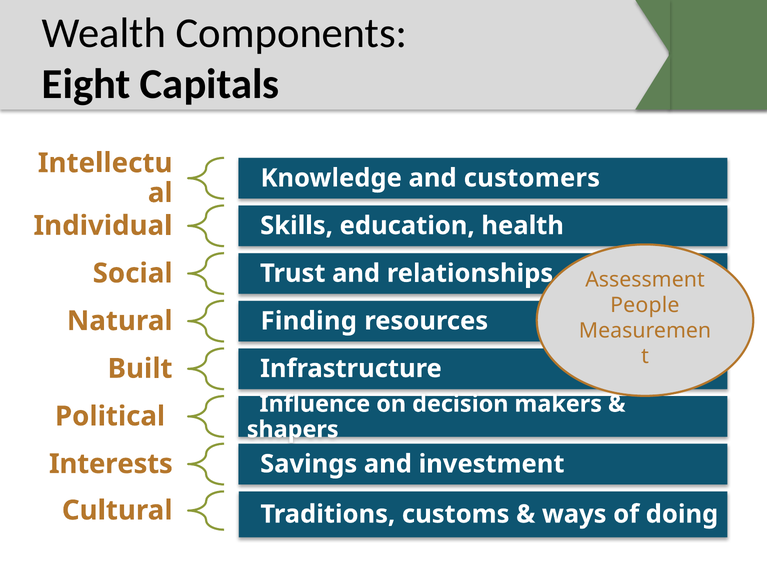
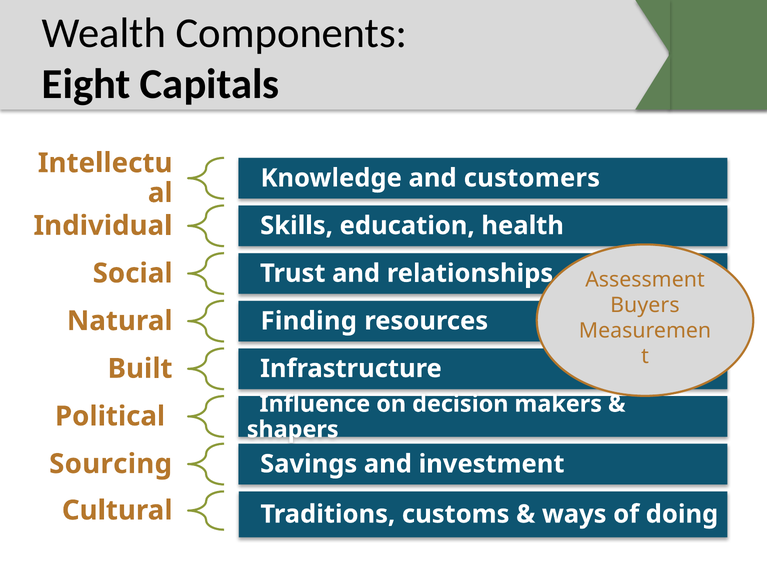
People: People -> Buyers (645, 305)
Interests: Interests -> Sourcing (111, 464)
